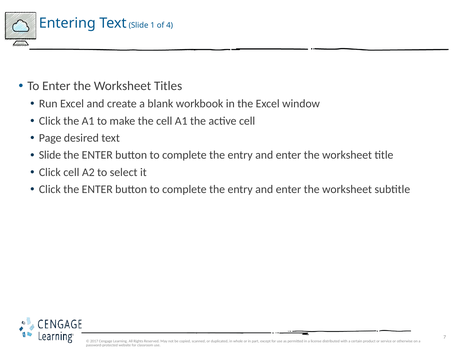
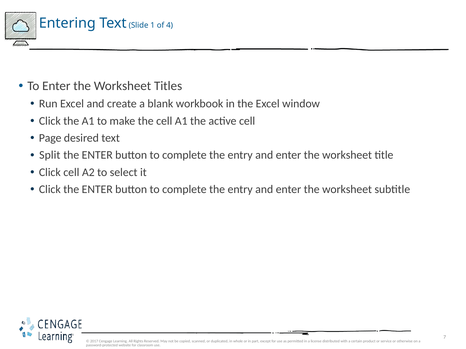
Slide: Slide -> Split (50, 155)
